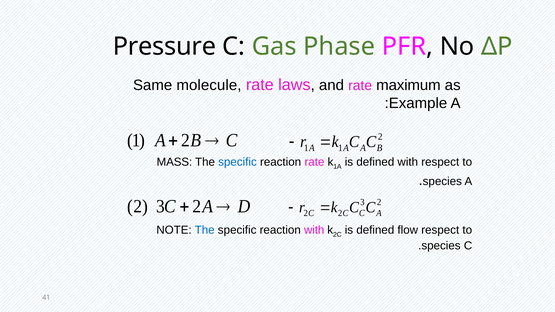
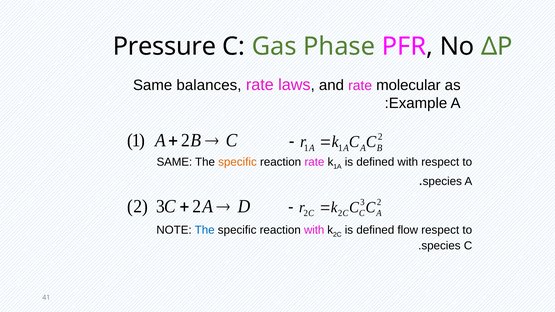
molecule: molecule -> balances (209, 85)
maximum: maximum -> molecular (408, 85)
MASS: MASS -> SAME (174, 162)
specific colour: blue -> orange (237, 162)
